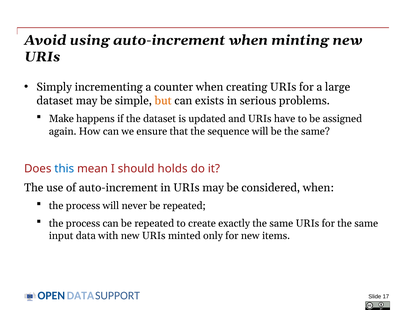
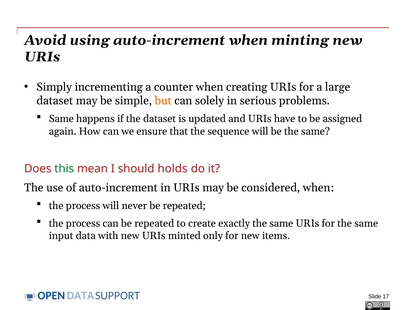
exists: exists -> solely (210, 101)
Make: Make -> Same (61, 119)
this colour: blue -> green (64, 169)
